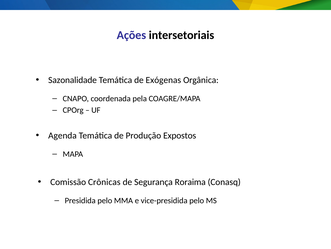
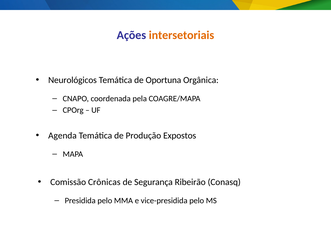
intersetoriais colour: black -> orange (181, 35)
Sazonalidade: Sazonalidade -> Neurológicos (73, 80)
Exógenas: Exógenas -> Oportuna (163, 80)
Roraima: Roraima -> Ribeirão (190, 182)
